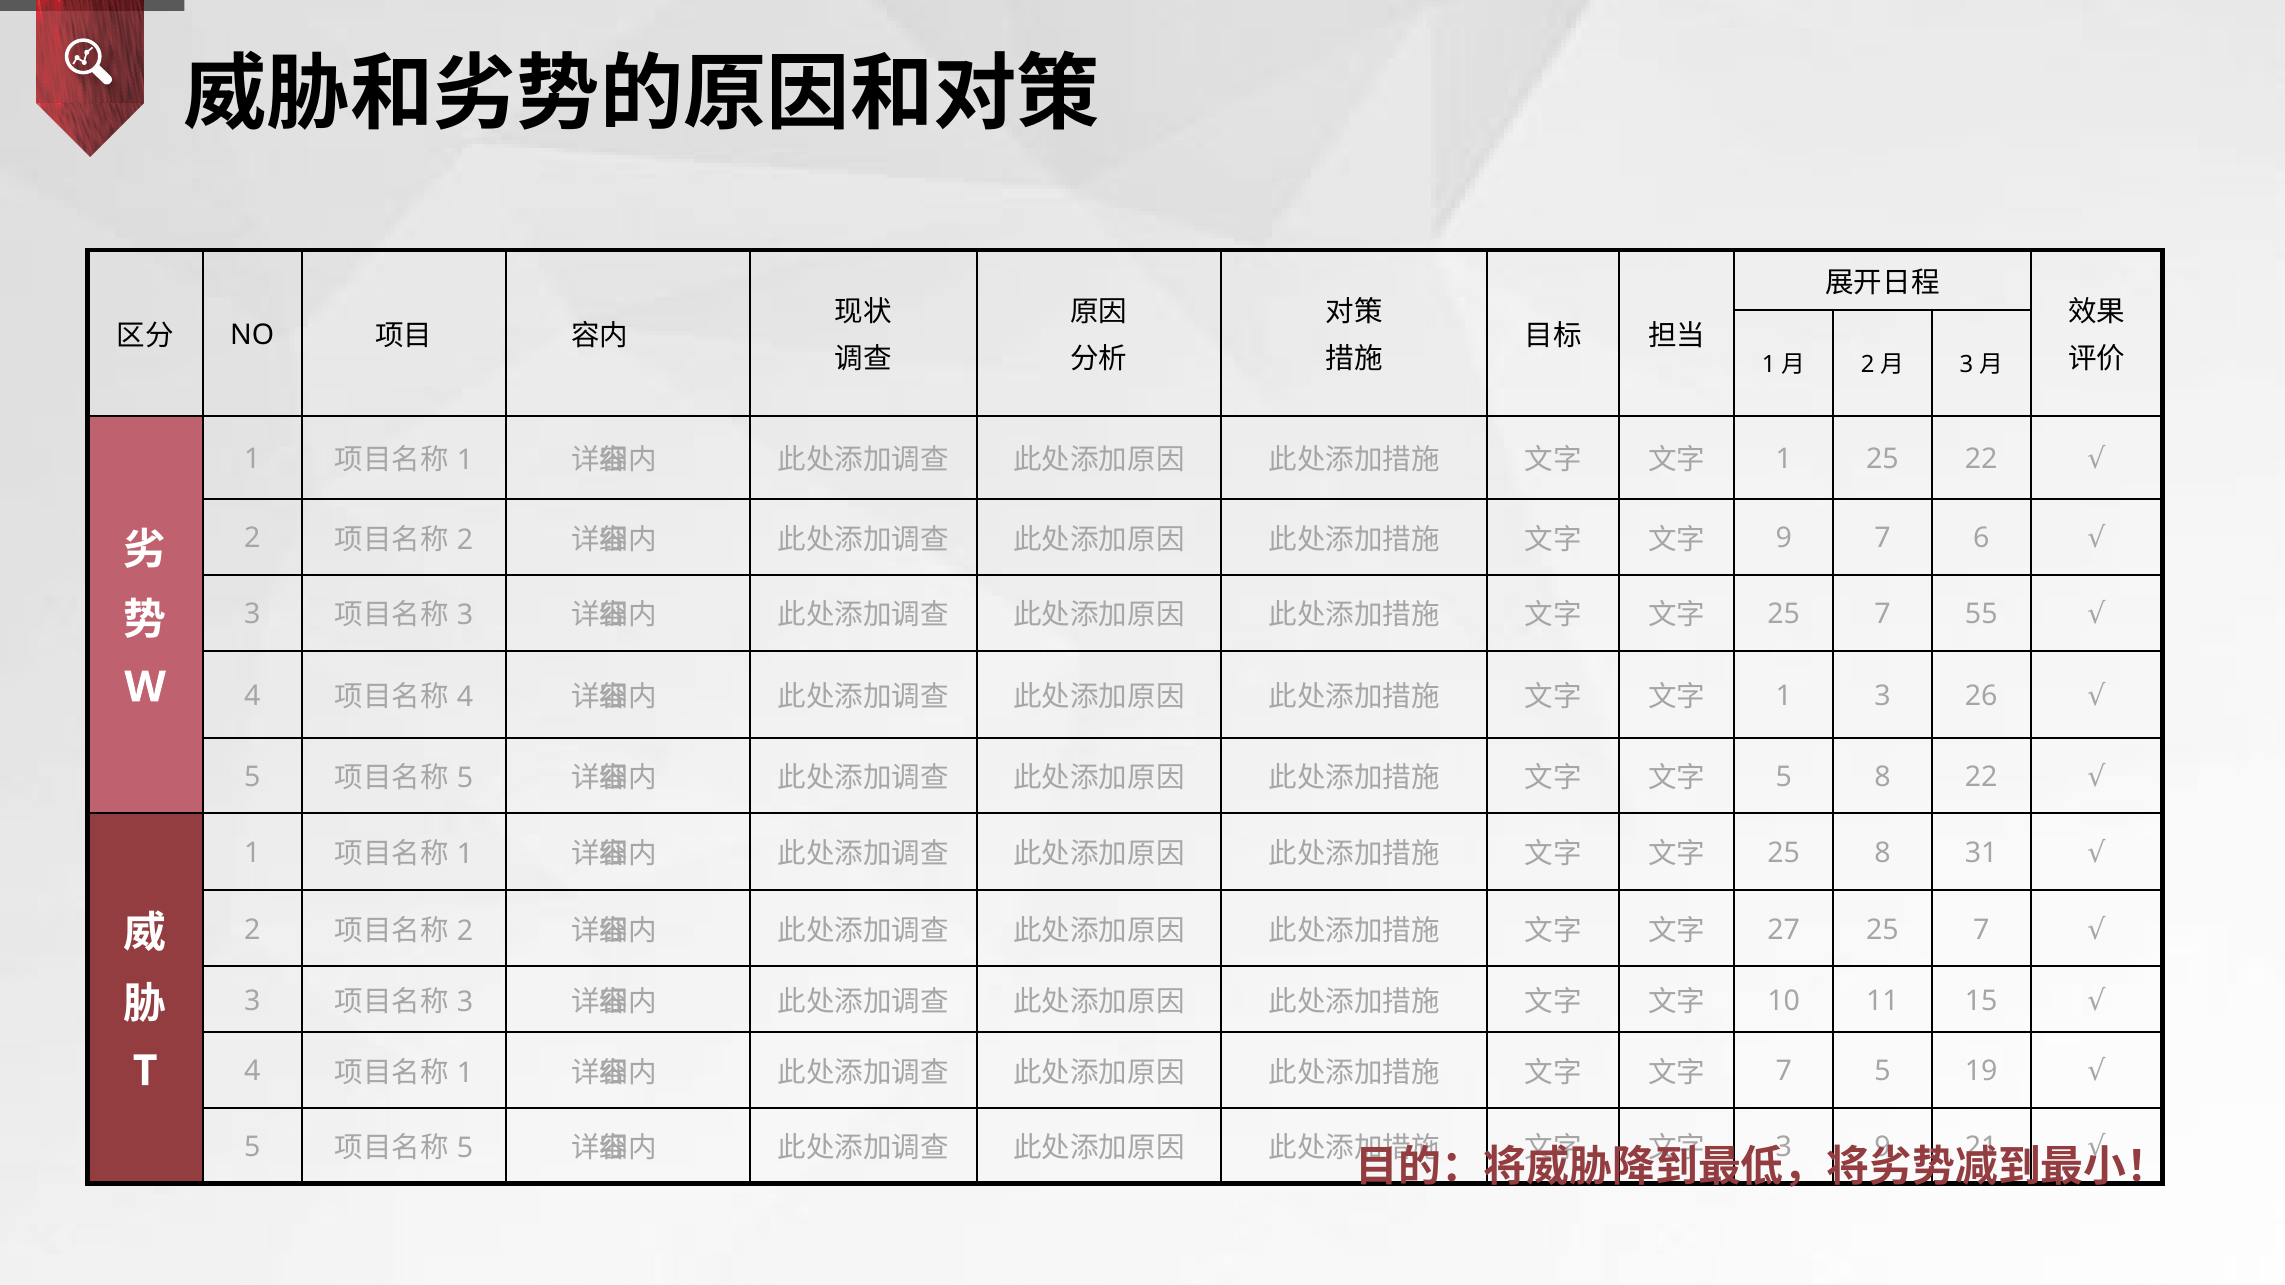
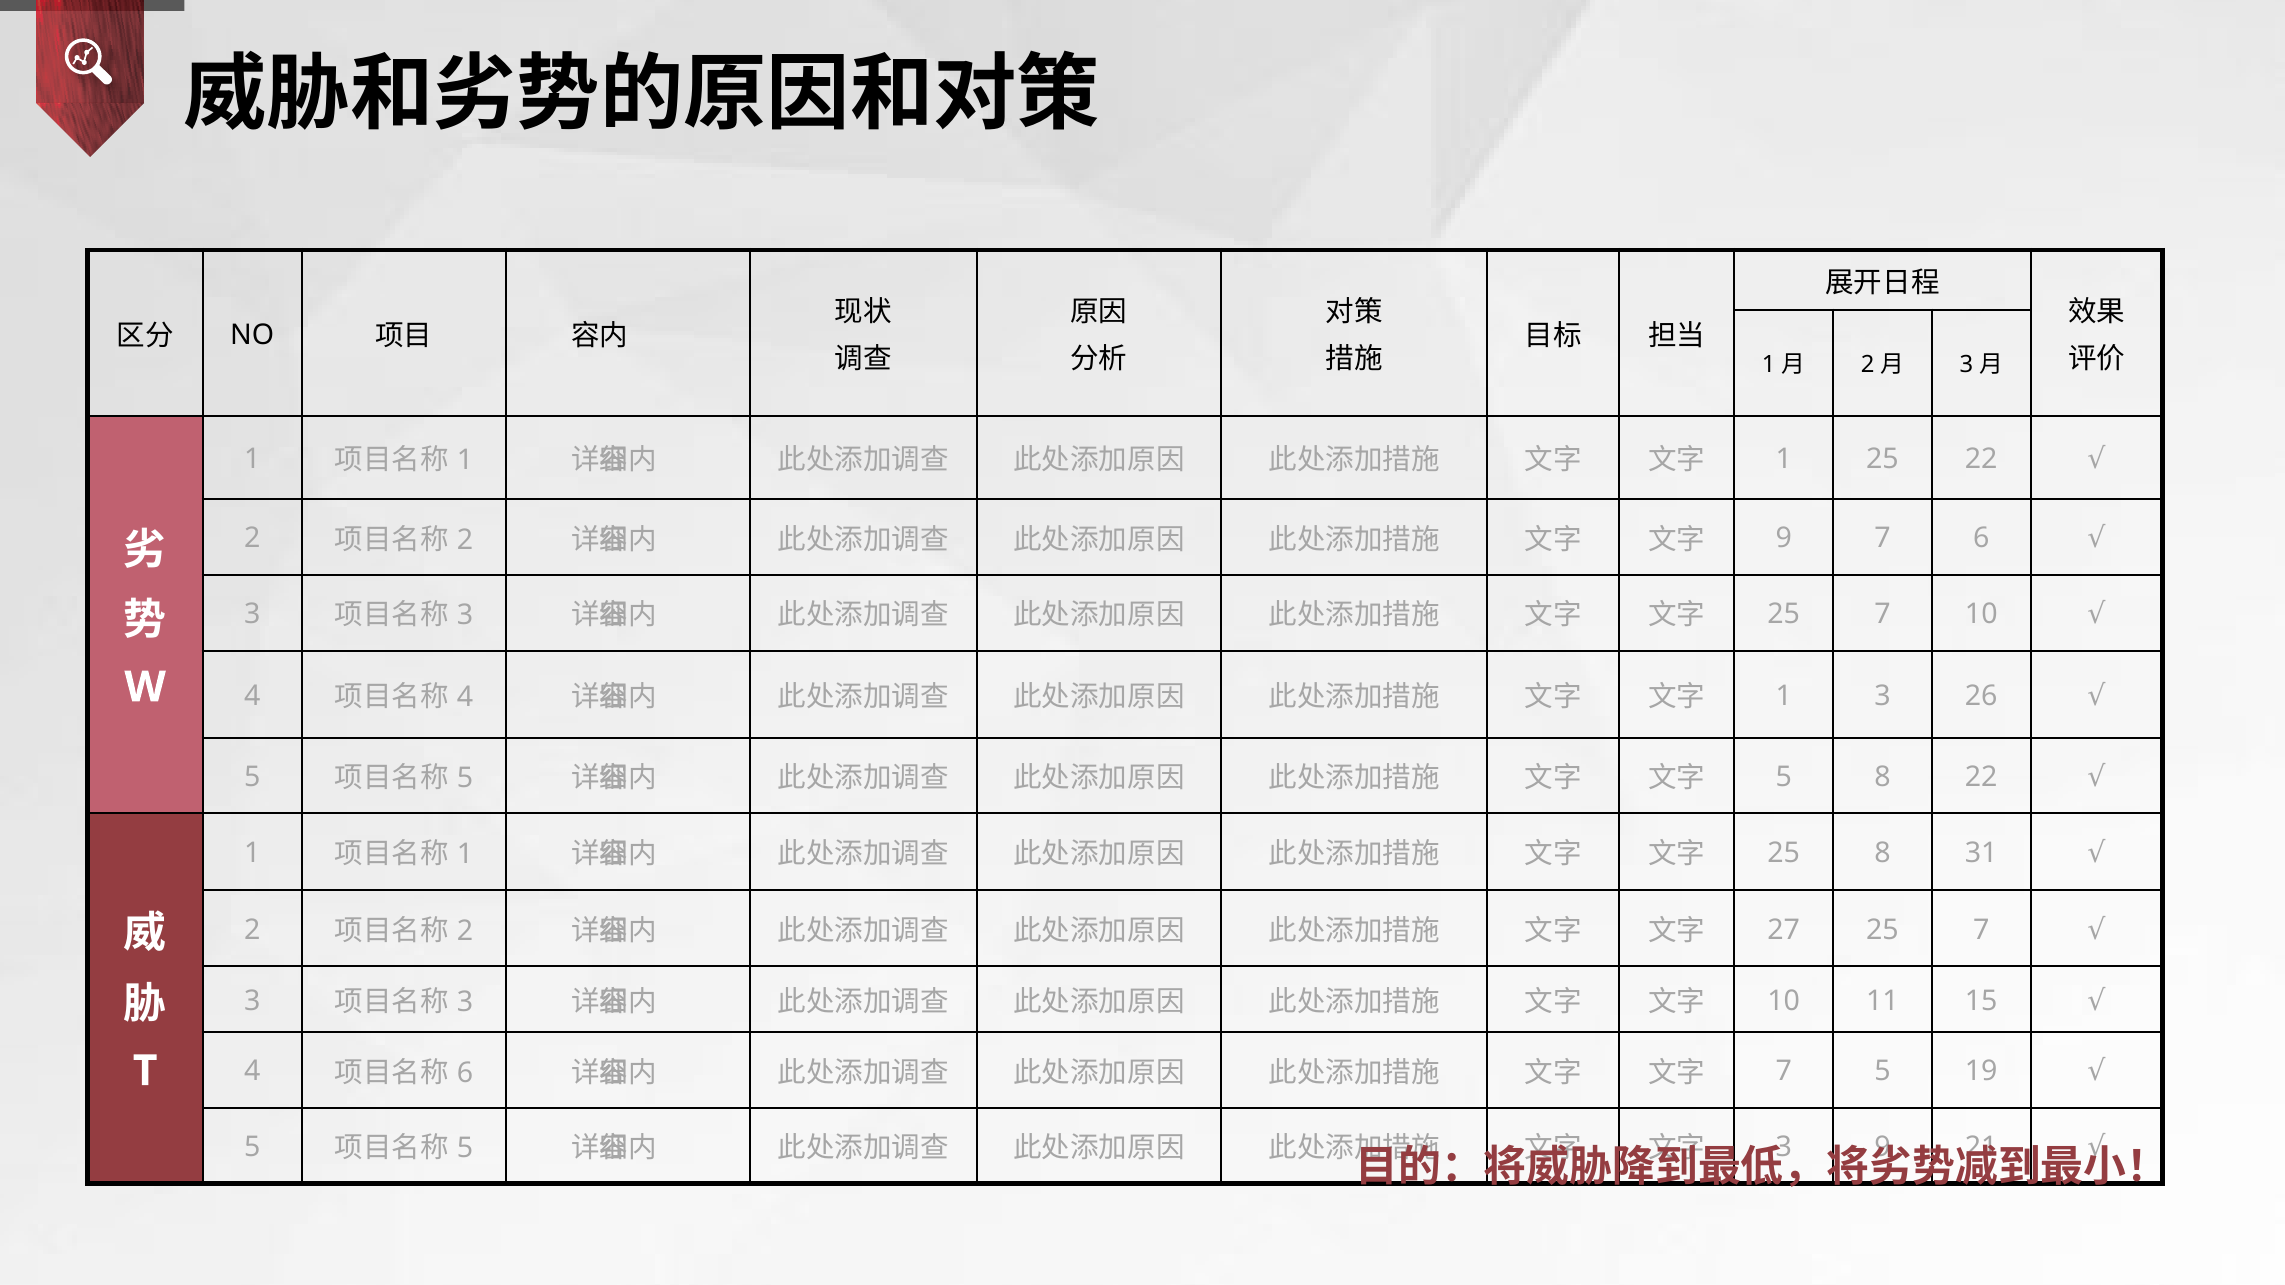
7 55: 55 -> 10 (1981, 614)
1: 1 -> 6 (465, 1073)
